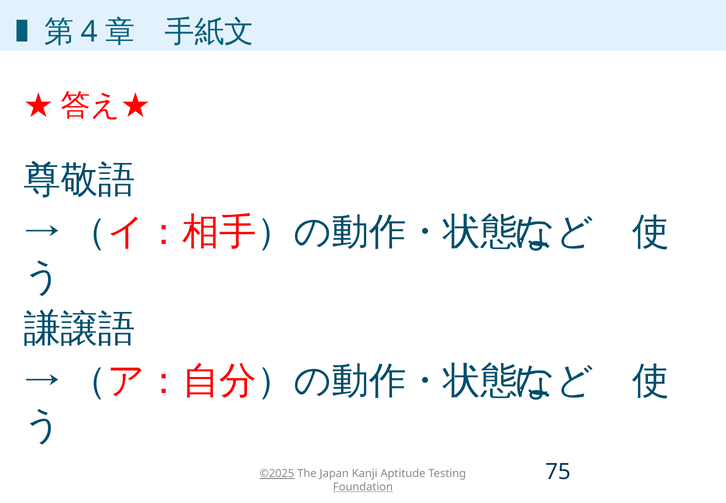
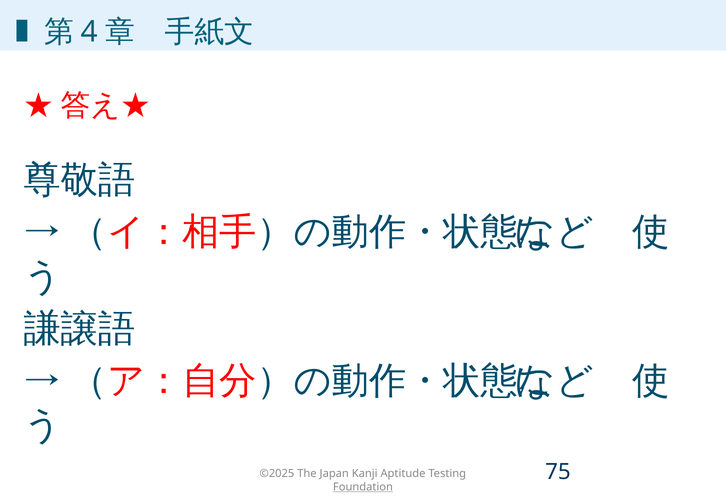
©2025 underline: present -> none (277, 473)
